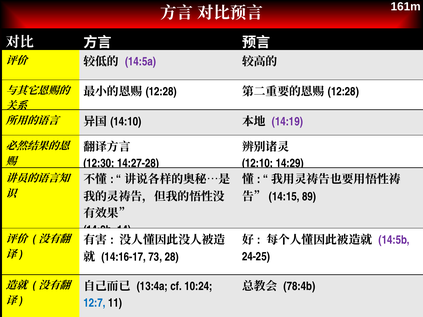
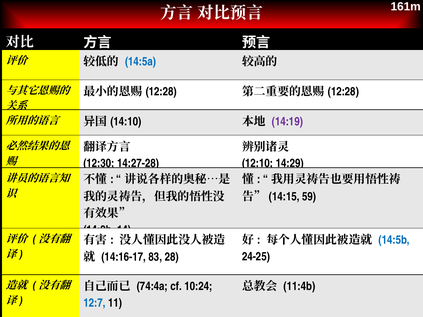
14:5a colour: purple -> blue (141, 62)
89: 89 -> 59 (309, 197)
14:5b colour: purple -> blue (394, 240)
73: 73 -> 83 (155, 257)
13:4a: 13:4a -> 74:4a (152, 287)
78:4b: 78:4b -> 11:4b (299, 287)
